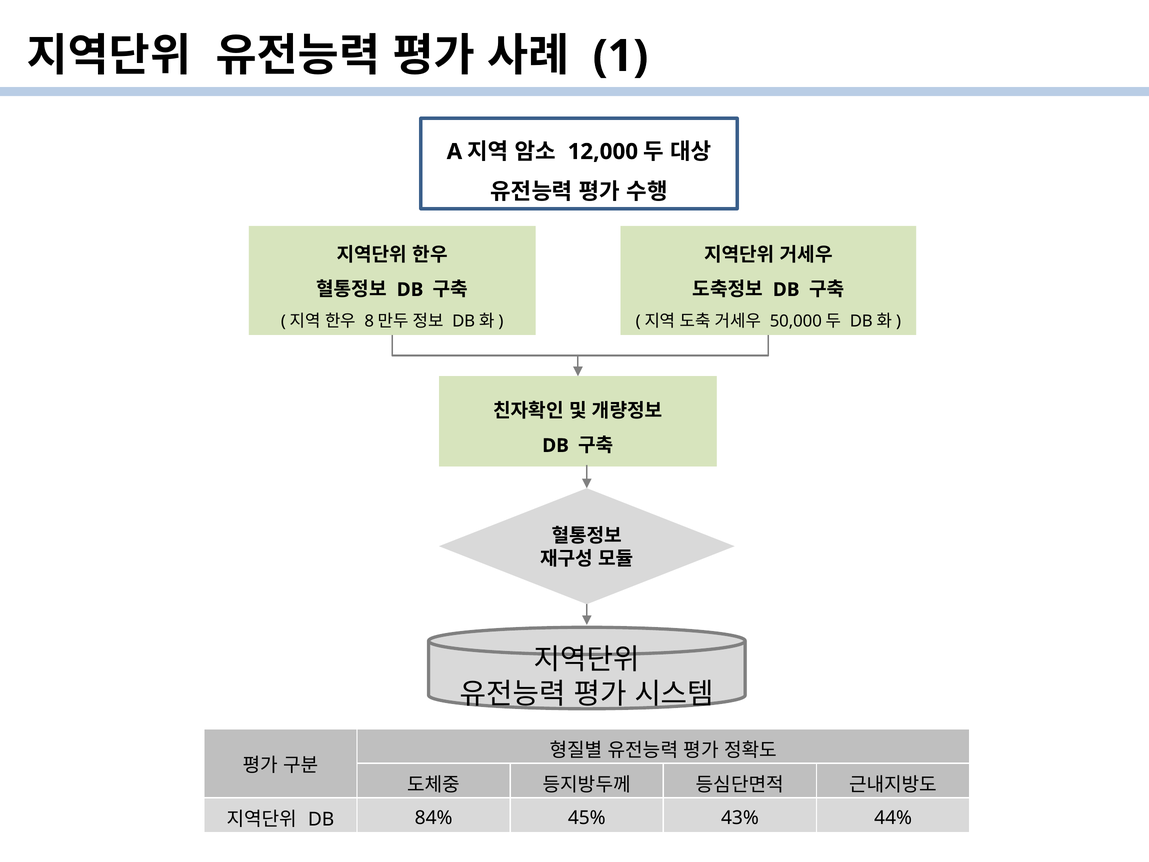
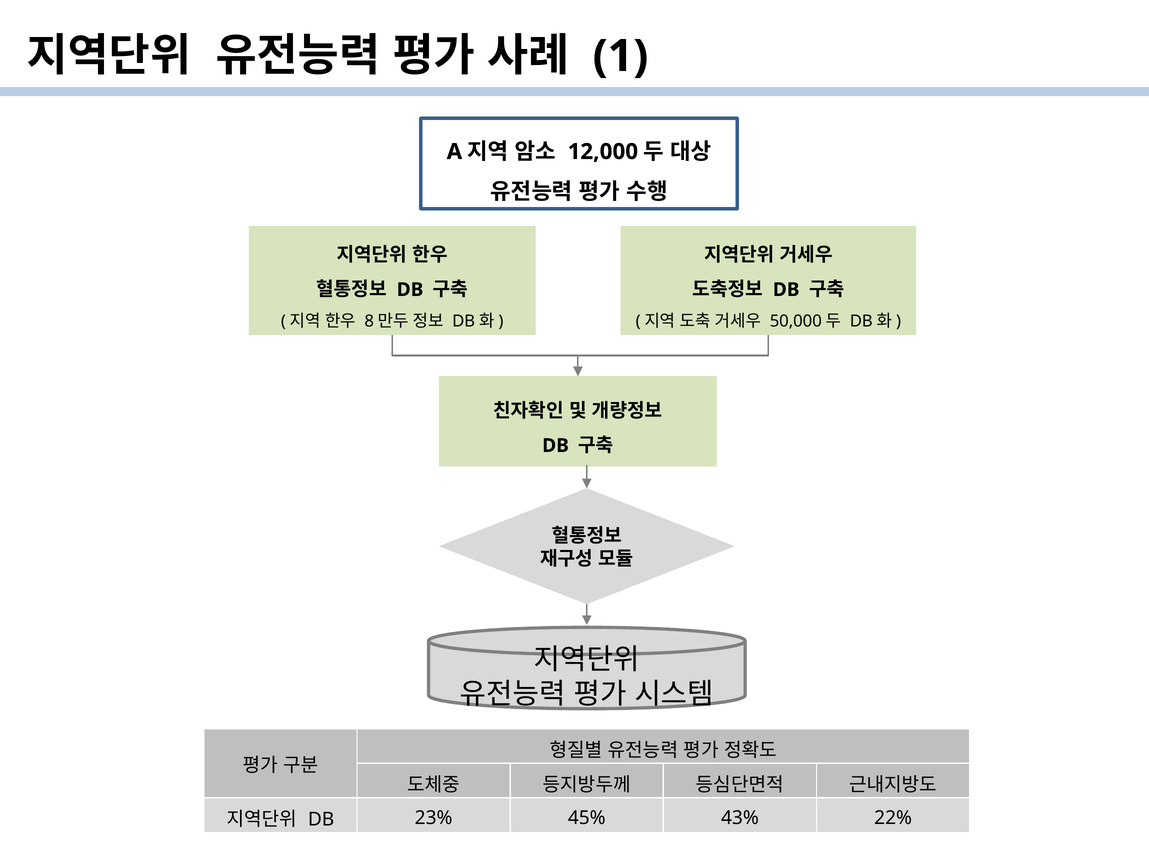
84%: 84% -> 23% (434, 818)
44%: 44% -> 22% (893, 818)
